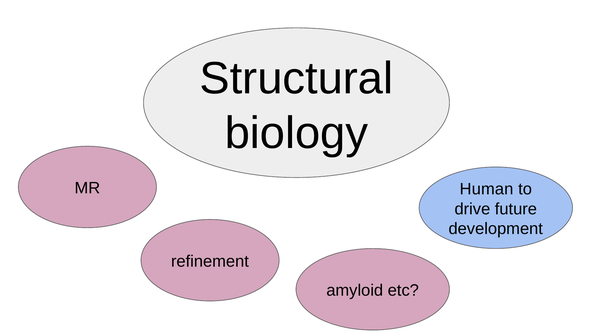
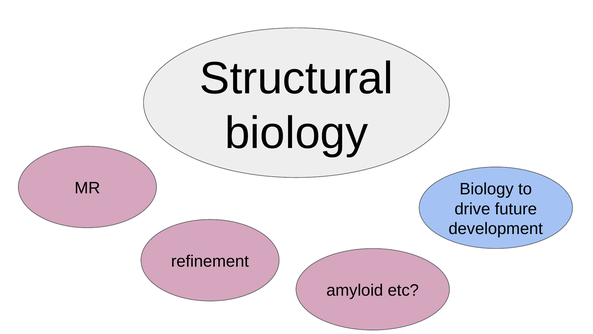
Human: Human -> Biology (487, 189)
